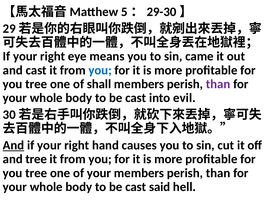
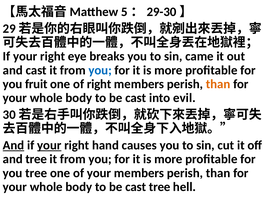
means: means -> breaks (107, 56)
tree: tree -> fruit (36, 84)
of shall: shall -> right (99, 84)
than colour: purple -> orange (218, 84)
your underline: none -> present (49, 145)
cast said: said -> tree (160, 186)
